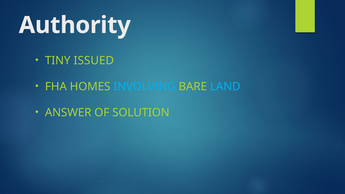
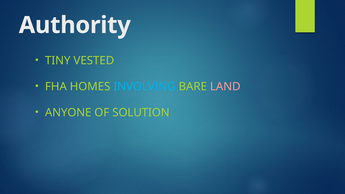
ISSUED: ISSUED -> VESTED (94, 61)
LAND colour: light blue -> pink (225, 87)
ANSWER: ANSWER -> ANYONE (68, 113)
